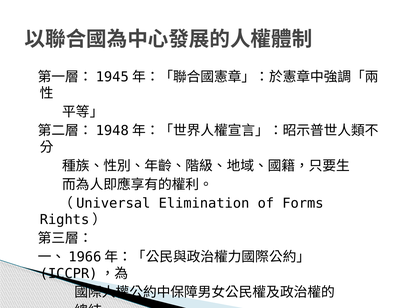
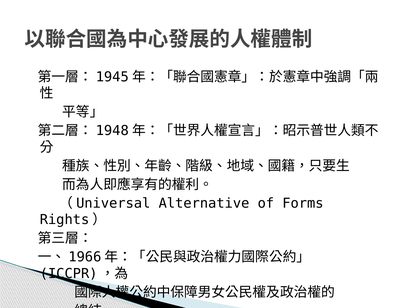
Elimination: Elimination -> Alternative (204, 203)
